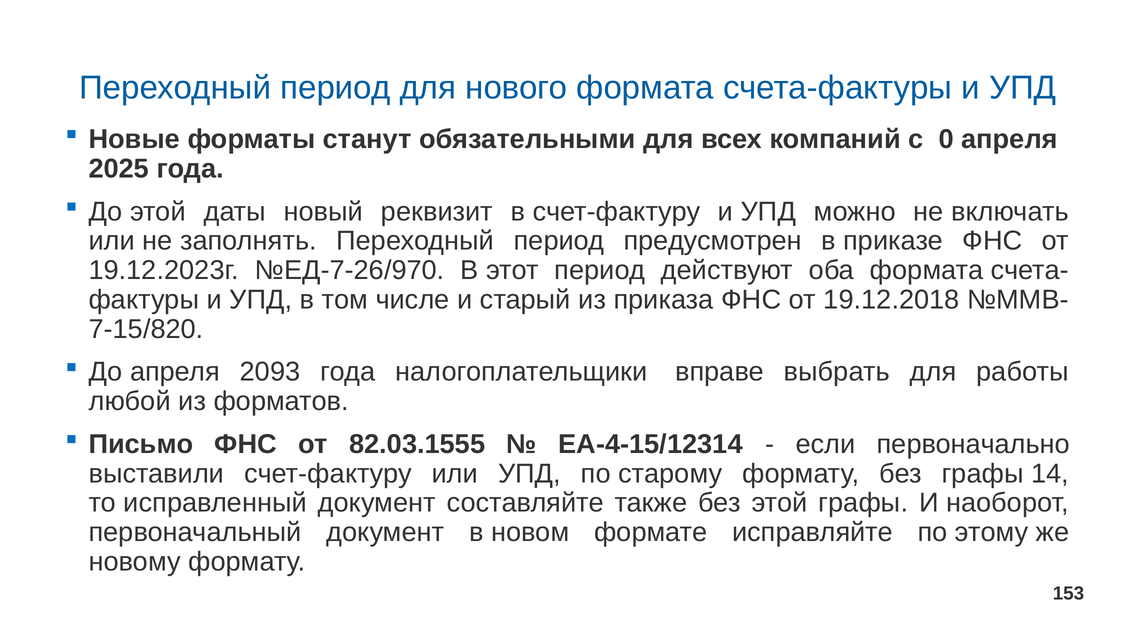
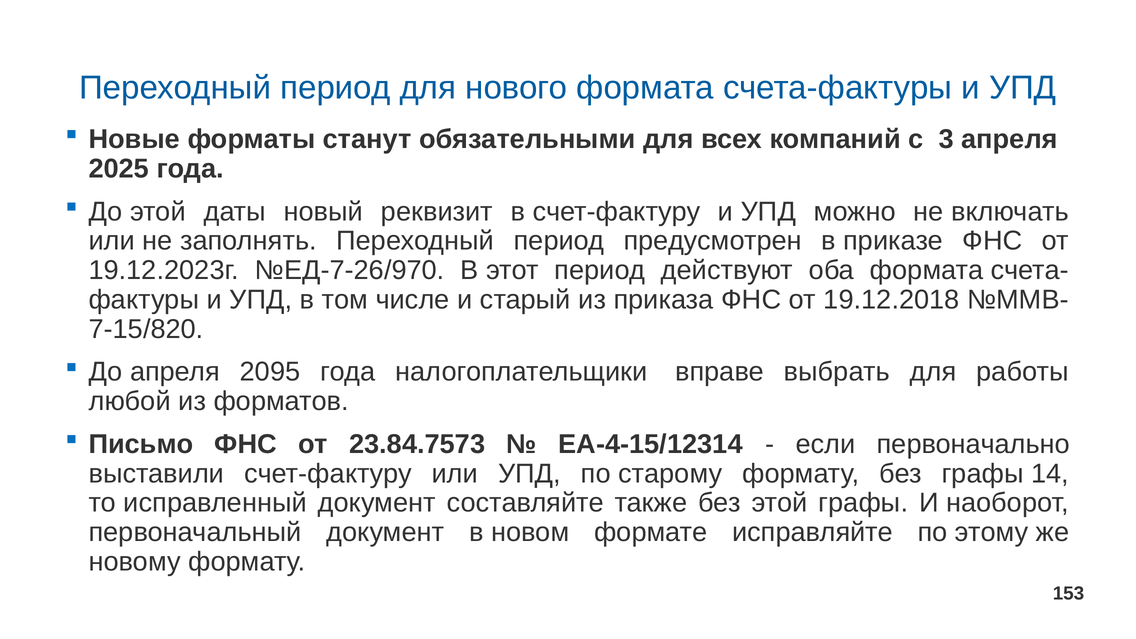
0: 0 -> 3 (946, 139)
2093: 2093 -> 2095 (270, 372)
82.03.1555: 82.03.1555 -> 23.84.7573 (417, 444)
